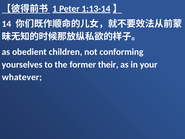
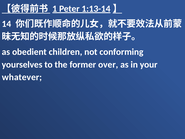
their: their -> over (108, 64)
